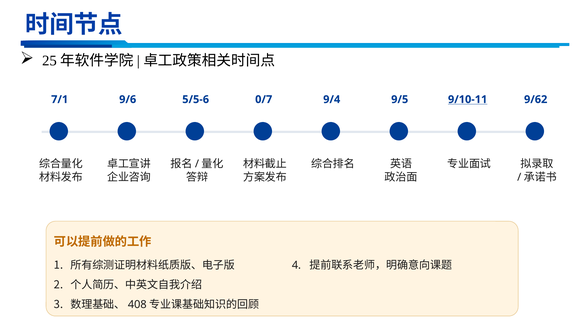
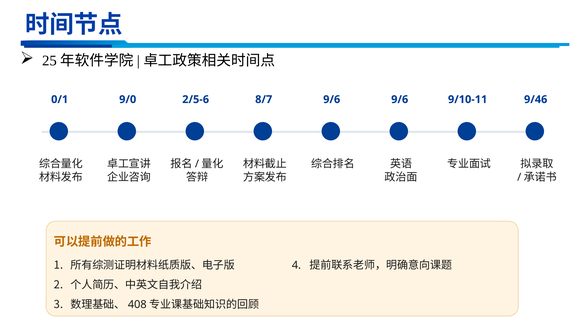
7/1: 7/1 -> 0/1 (60, 99)
9/6: 9/6 -> 9/0 (128, 99)
5/5-6: 5/5-6 -> 2/5-6 (196, 99)
0/7: 0/7 -> 8/7 (264, 99)
9/4: 9/4 -> 9/6 (332, 99)
9/5: 9/5 -> 9/6 (400, 99)
9/10-11 underline: present -> none (468, 99)
9/62: 9/62 -> 9/46 (536, 99)
